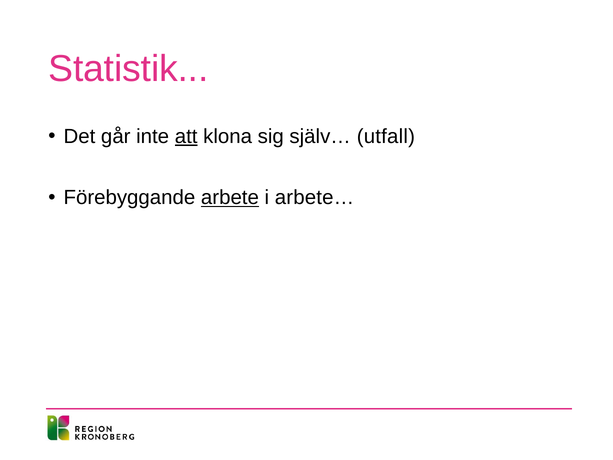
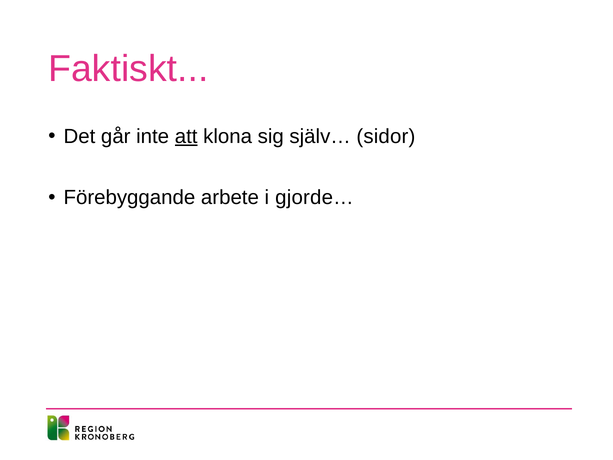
Statistik: Statistik -> Faktiskt (128, 69)
utfall: utfall -> sidor (386, 136)
arbete underline: present -> none (230, 198)
arbete…: arbete… -> gjorde… (314, 198)
